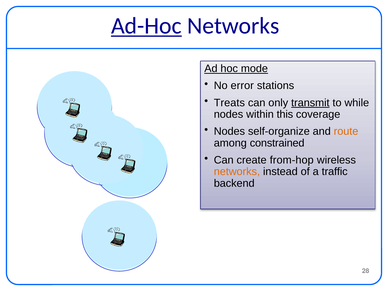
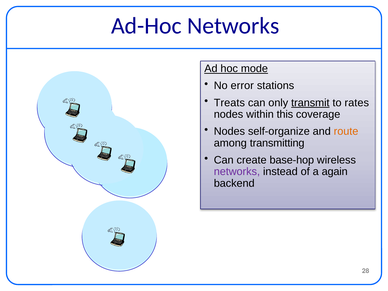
Ad-Hoc underline: present -> none (146, 26)
while: while -> rates (357, 103)
constrained: constrained -> transmitting (277, 143)
from-hop: from-hop -> base-hop (292, 160)
networks colour: orange -> purple (237, 172)
traffic: traffic -> again (335, 172)
